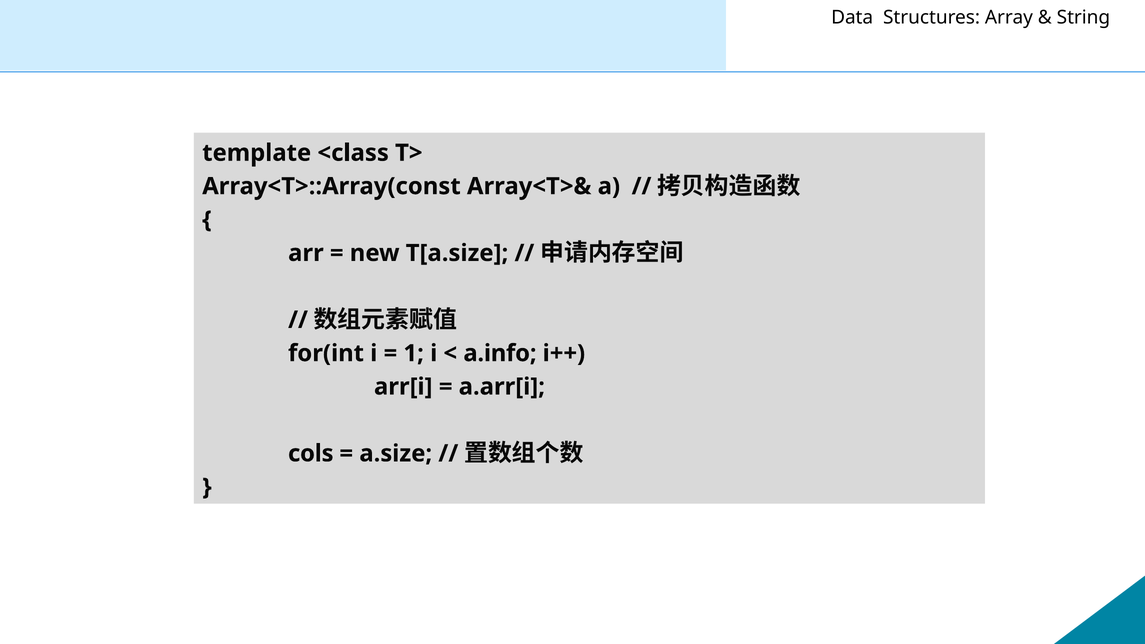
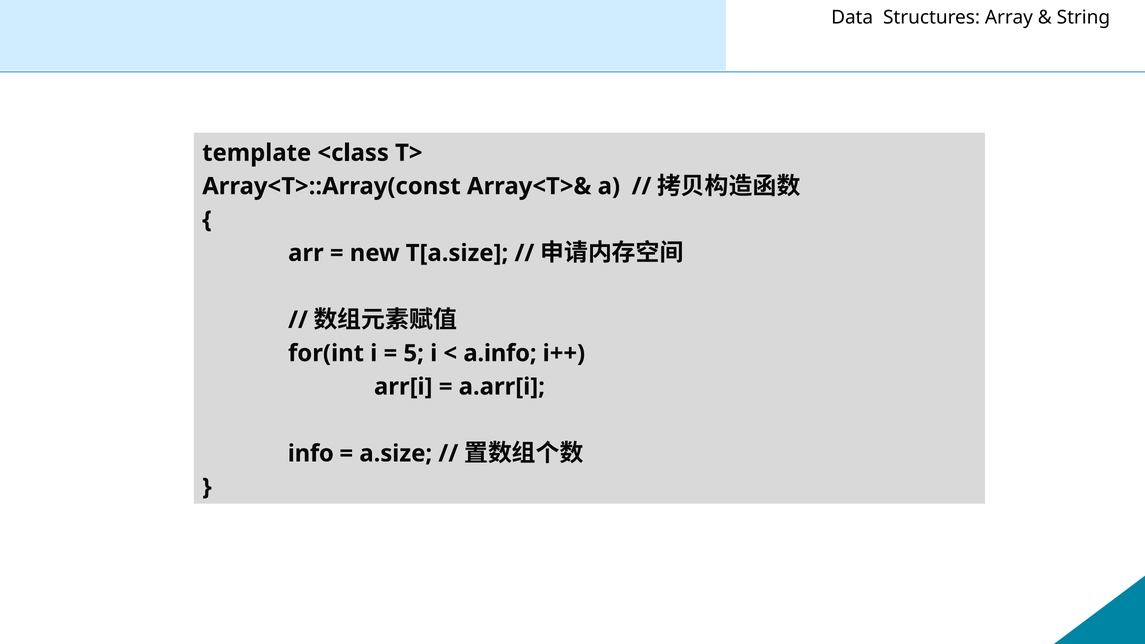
1: 1 -> 5 (414, 353)
cols: cols -> info (311, 454)
